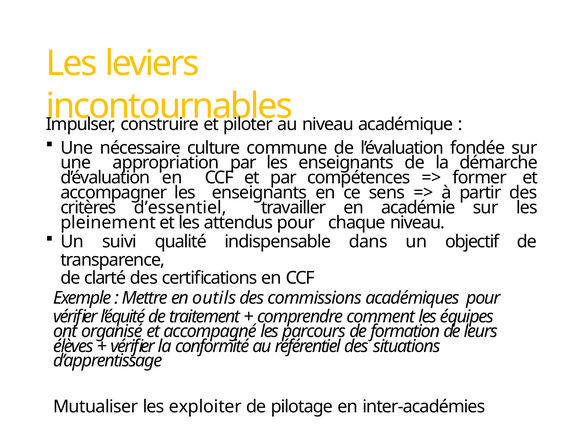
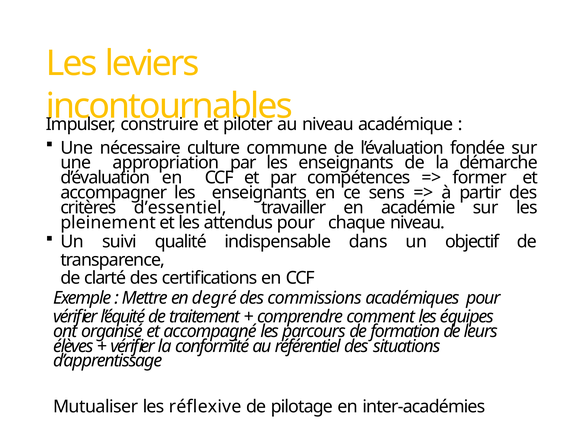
outils: outils -> degré (214, 298)
exploiter: exploiter -> réflexive (205, 407)
